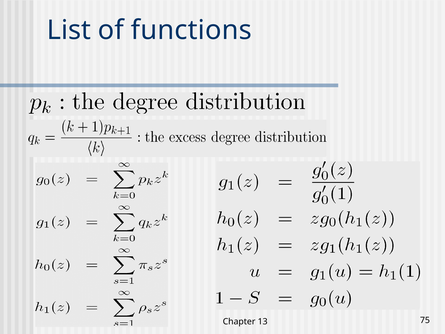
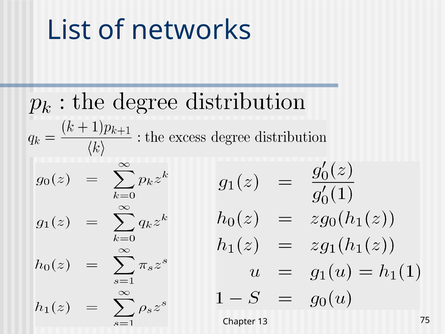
functions: functions -> networks (191, 30)
